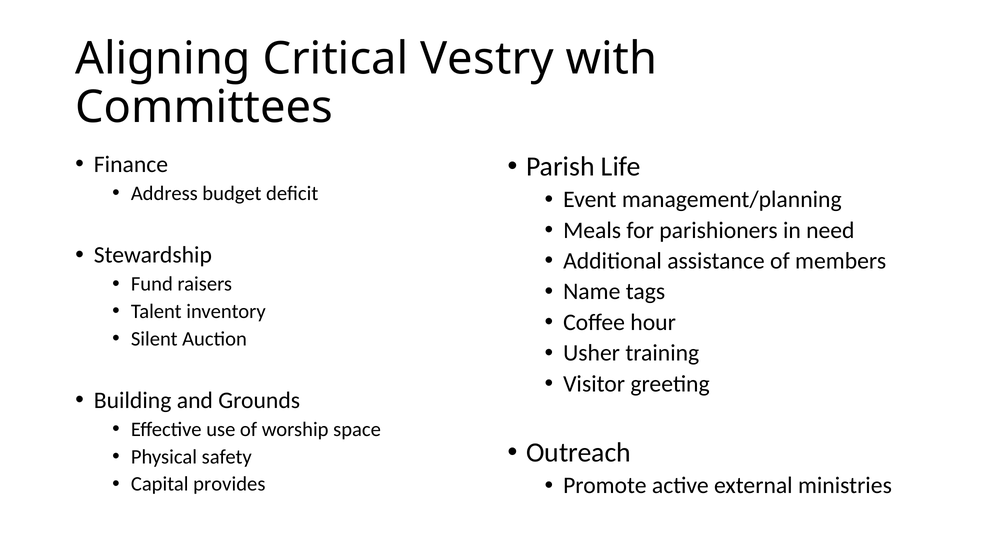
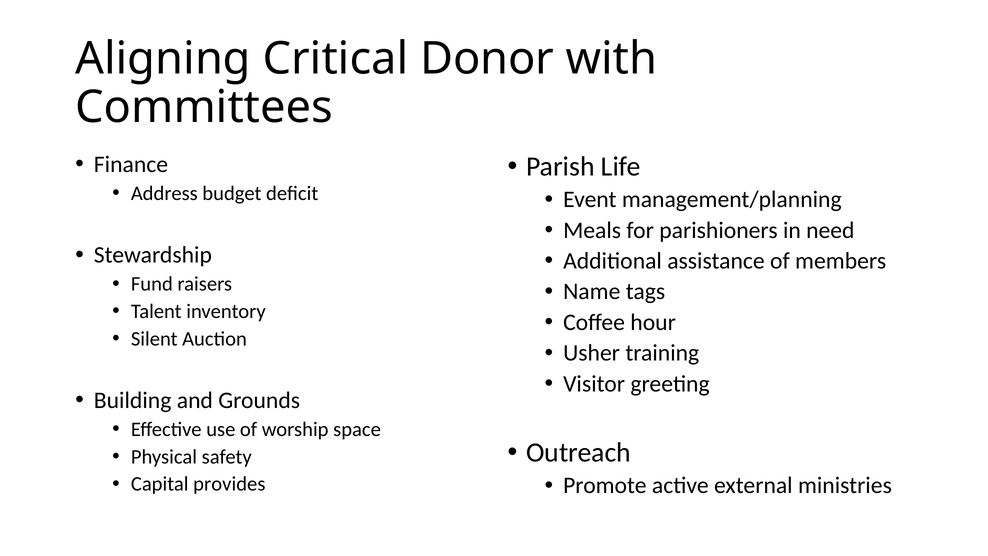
Vestry: Vestry -> Donor (487, 59)
